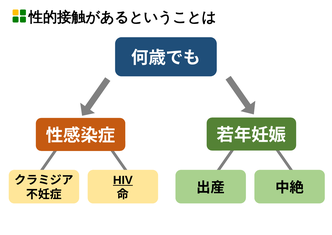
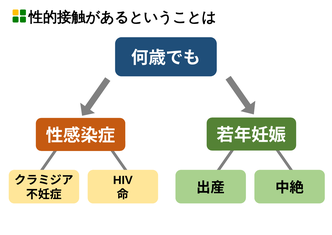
HIV underline: present -> none (123, 180)
